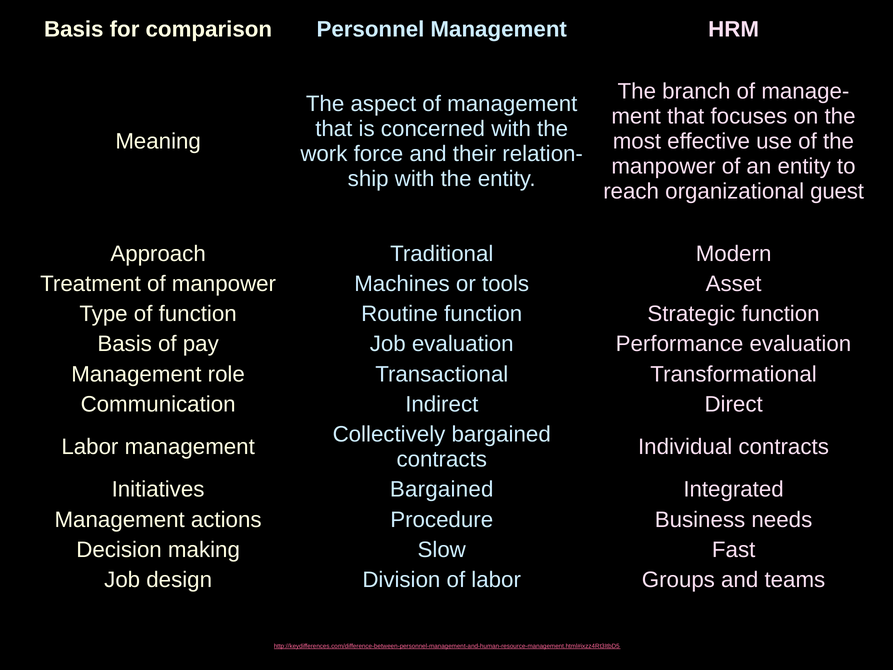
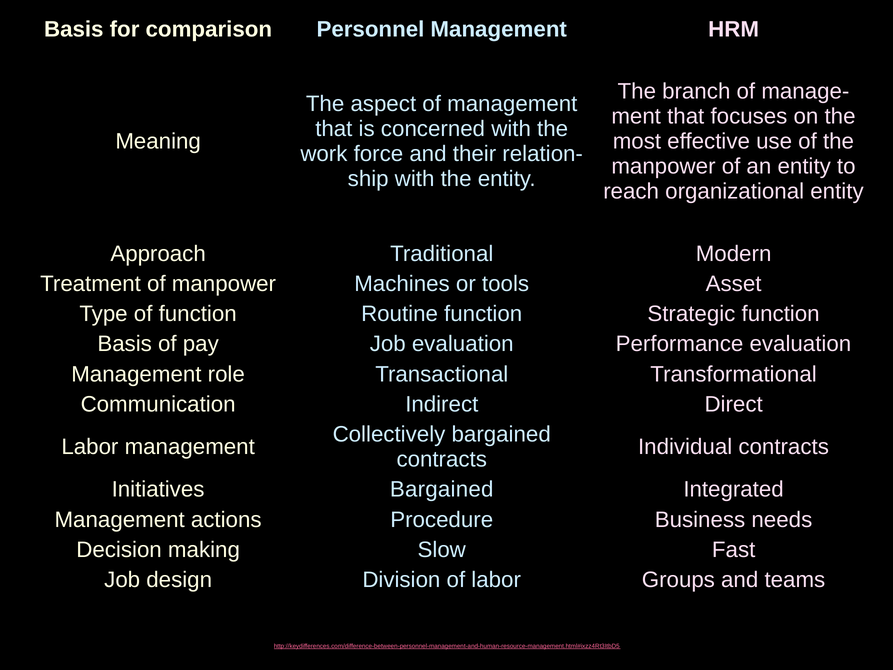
organizational guest: guest -> entity (837, 191)
